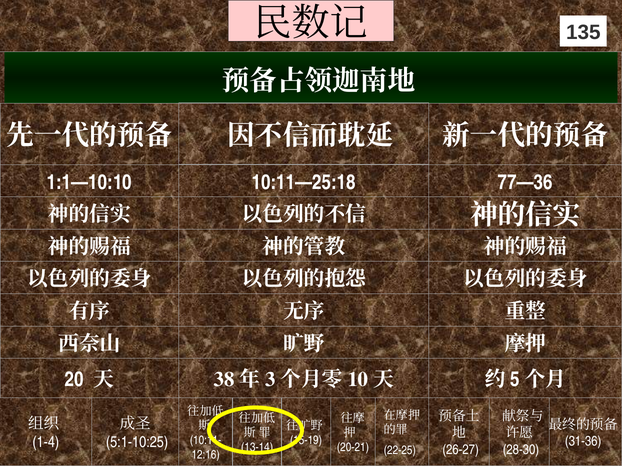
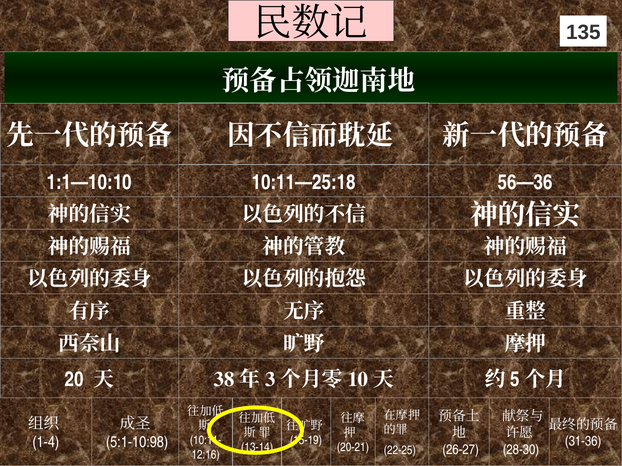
77—36: 77—36 -> 56—36 (525, 182)
5:1-10:25: 5:1-10:25 -> 5:1-10:98 (137, 443)
